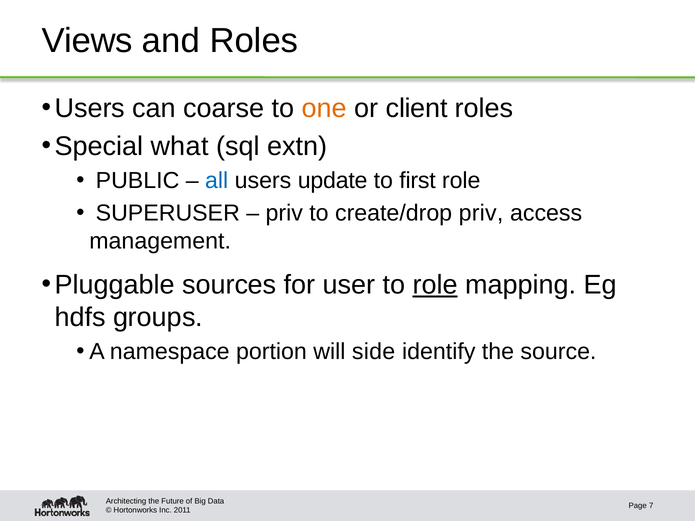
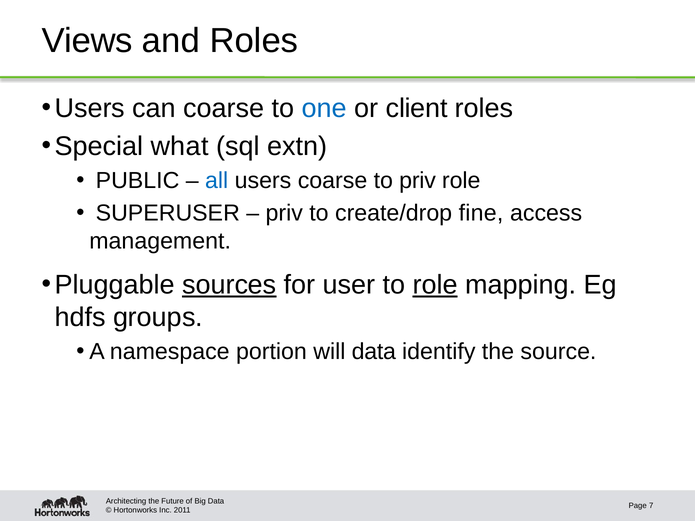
one colour: orange -> blue (324, 109)
users update: update -> coarse (333, 181)
to first: first -> priv (418, 181)
create/drop priv: priv -> fine (481, 213)
sources underline: none -> present (229, 285)
will side: side -> data (374, 352)
